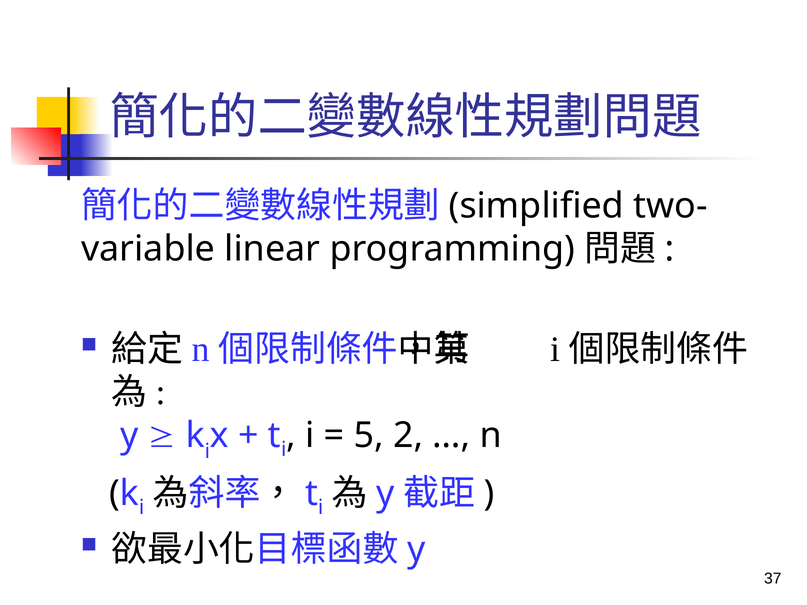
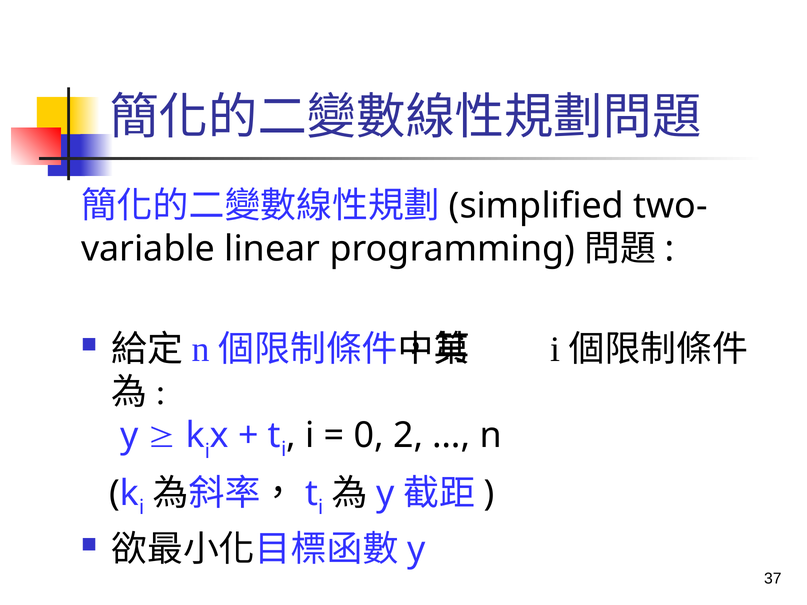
5: 5 -> 0 (369, 436)
